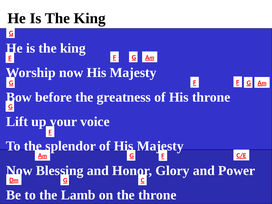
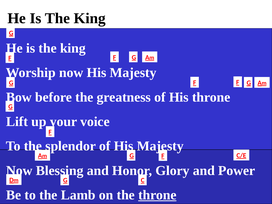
throne underline: none -> present (157, 195)
